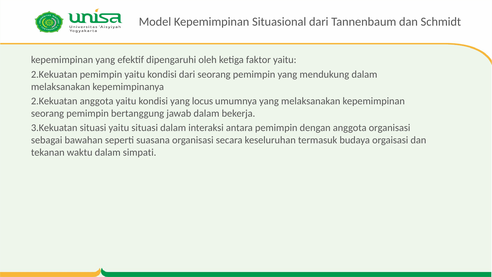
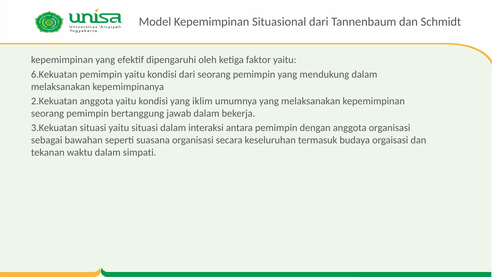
2.Kekuatan: 2.Kekuatan -> 6.Kekuatan (54, 74)
locus: locus -> iklim (202, 101)
